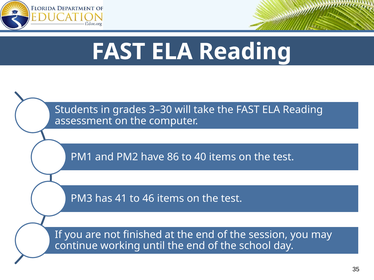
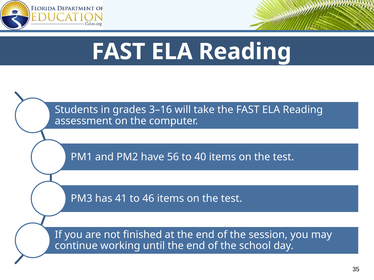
3–30: 3–30 -> 3–16 (160, 110)
86: 86 -> 56 (173, 157)
